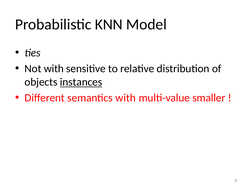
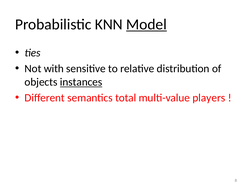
Model underline: none -> present (146, 24)
semantics with: with -> total (126, 98)
smaller: smaller -> players (209, 98)
